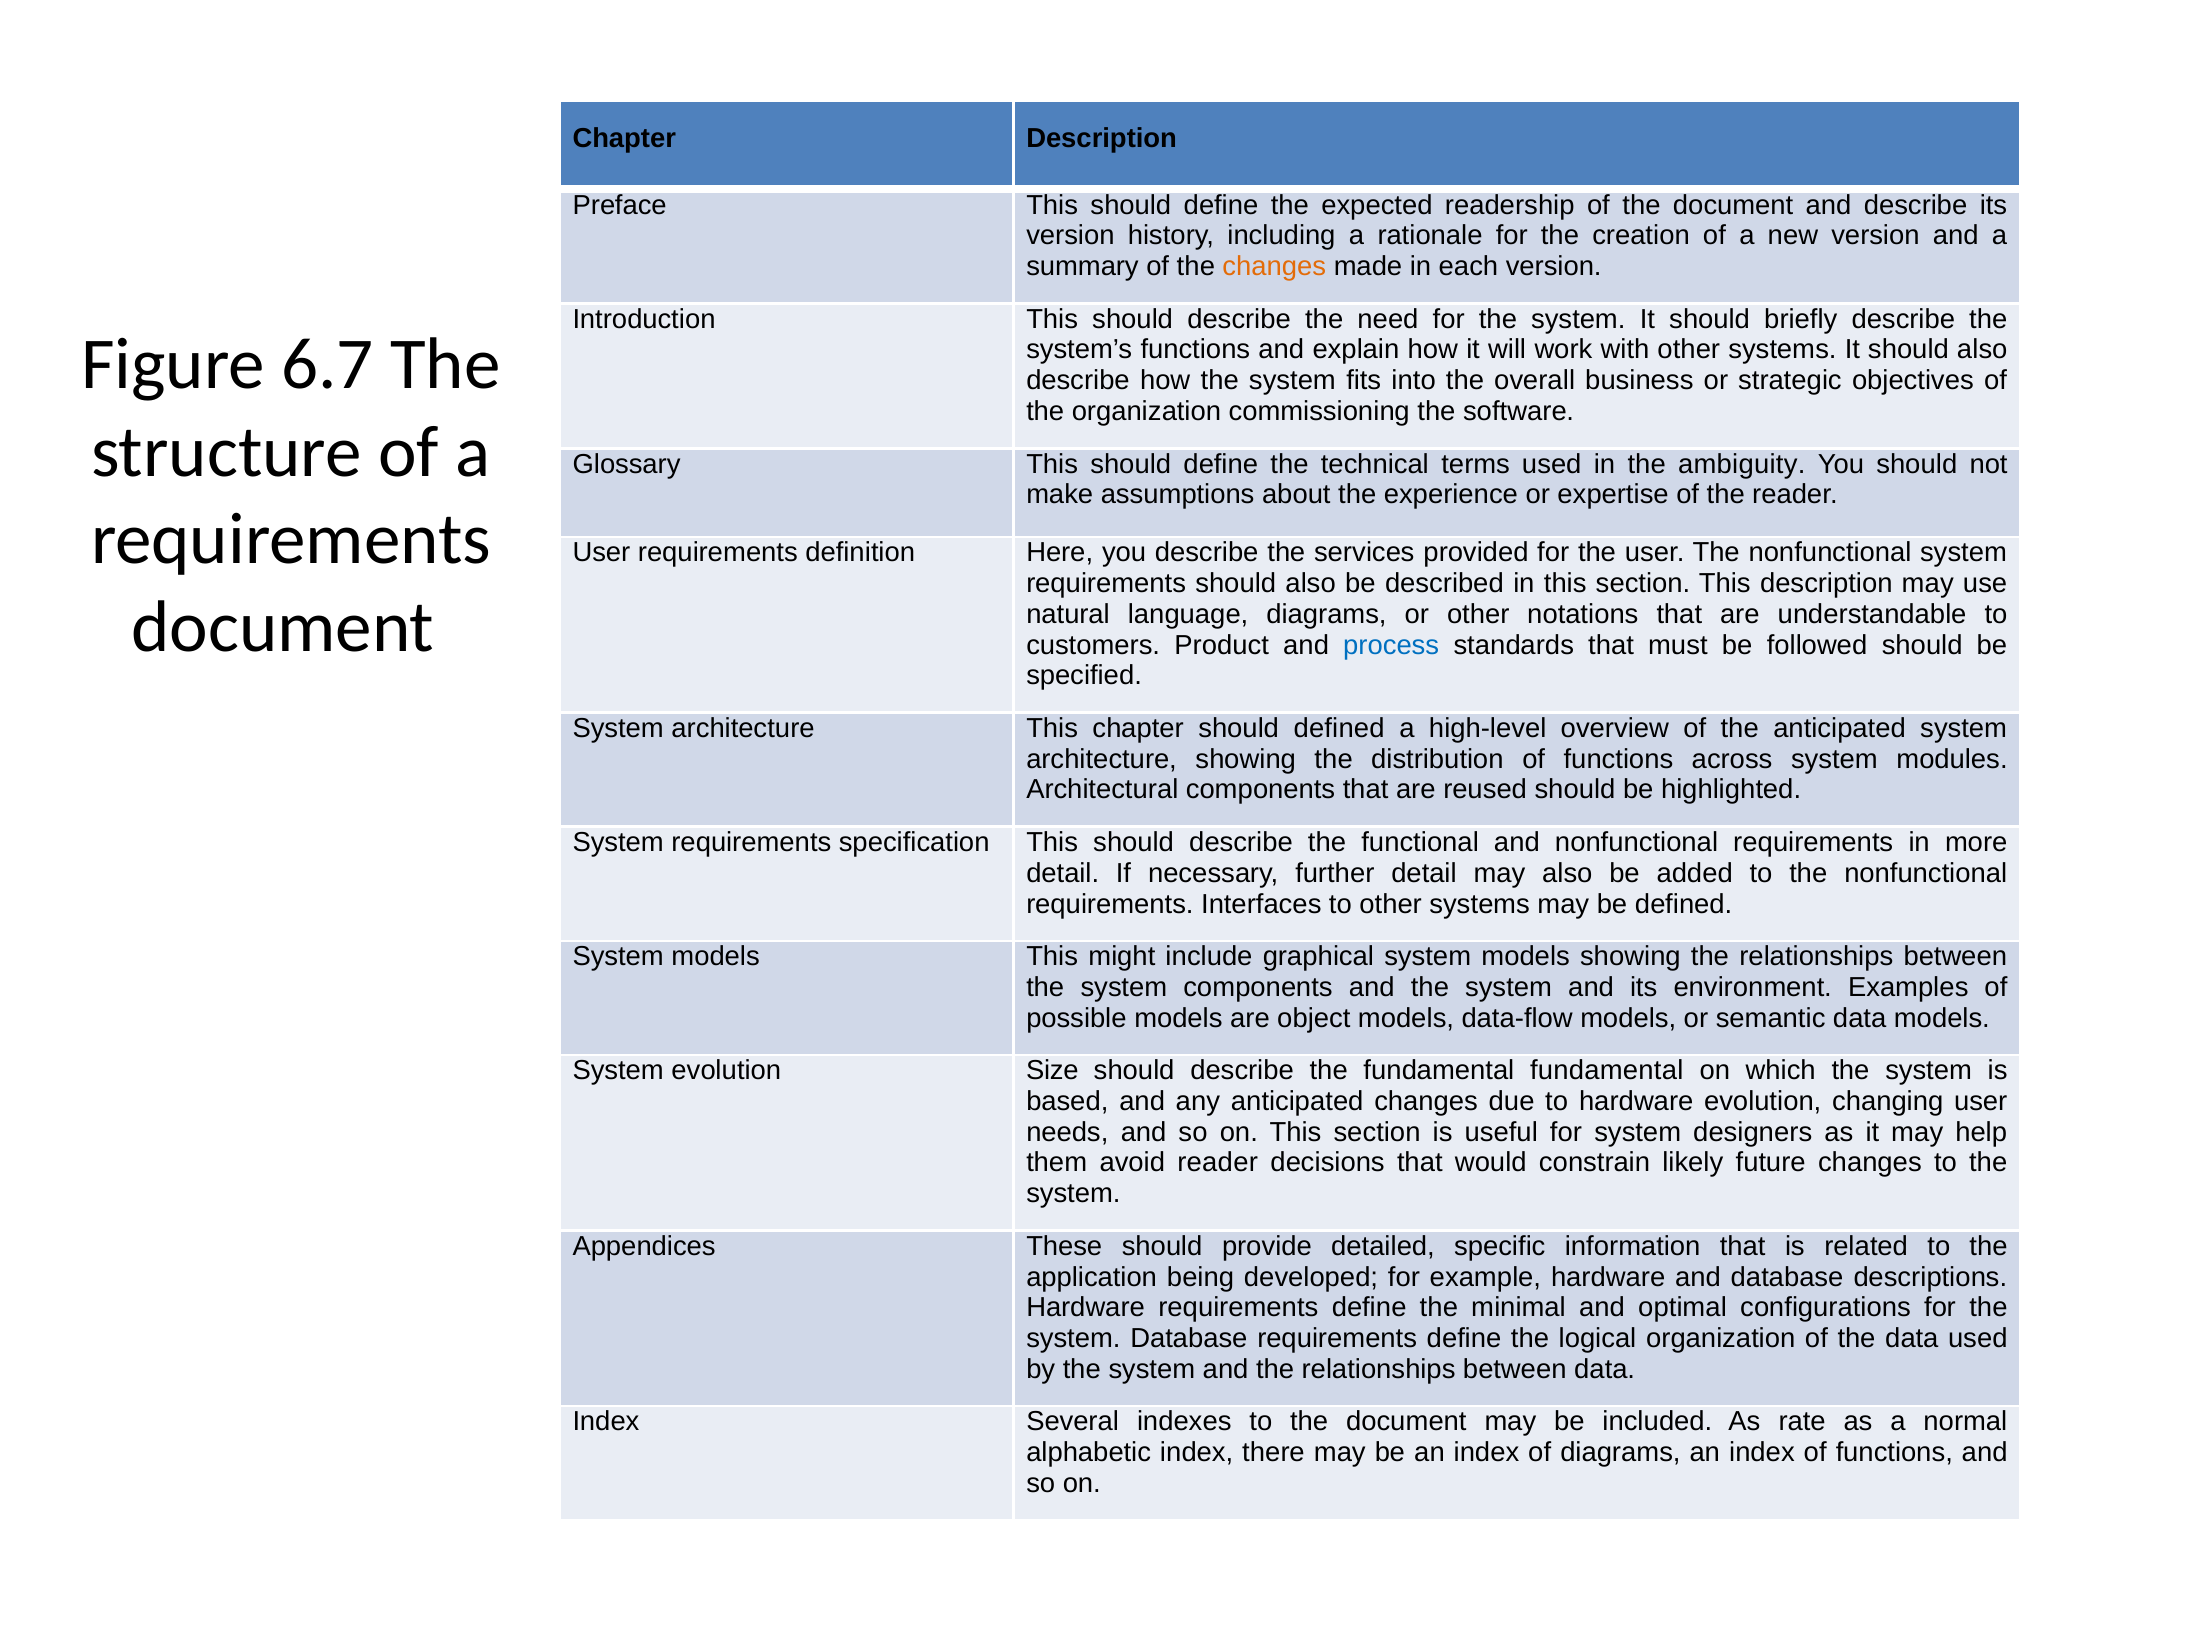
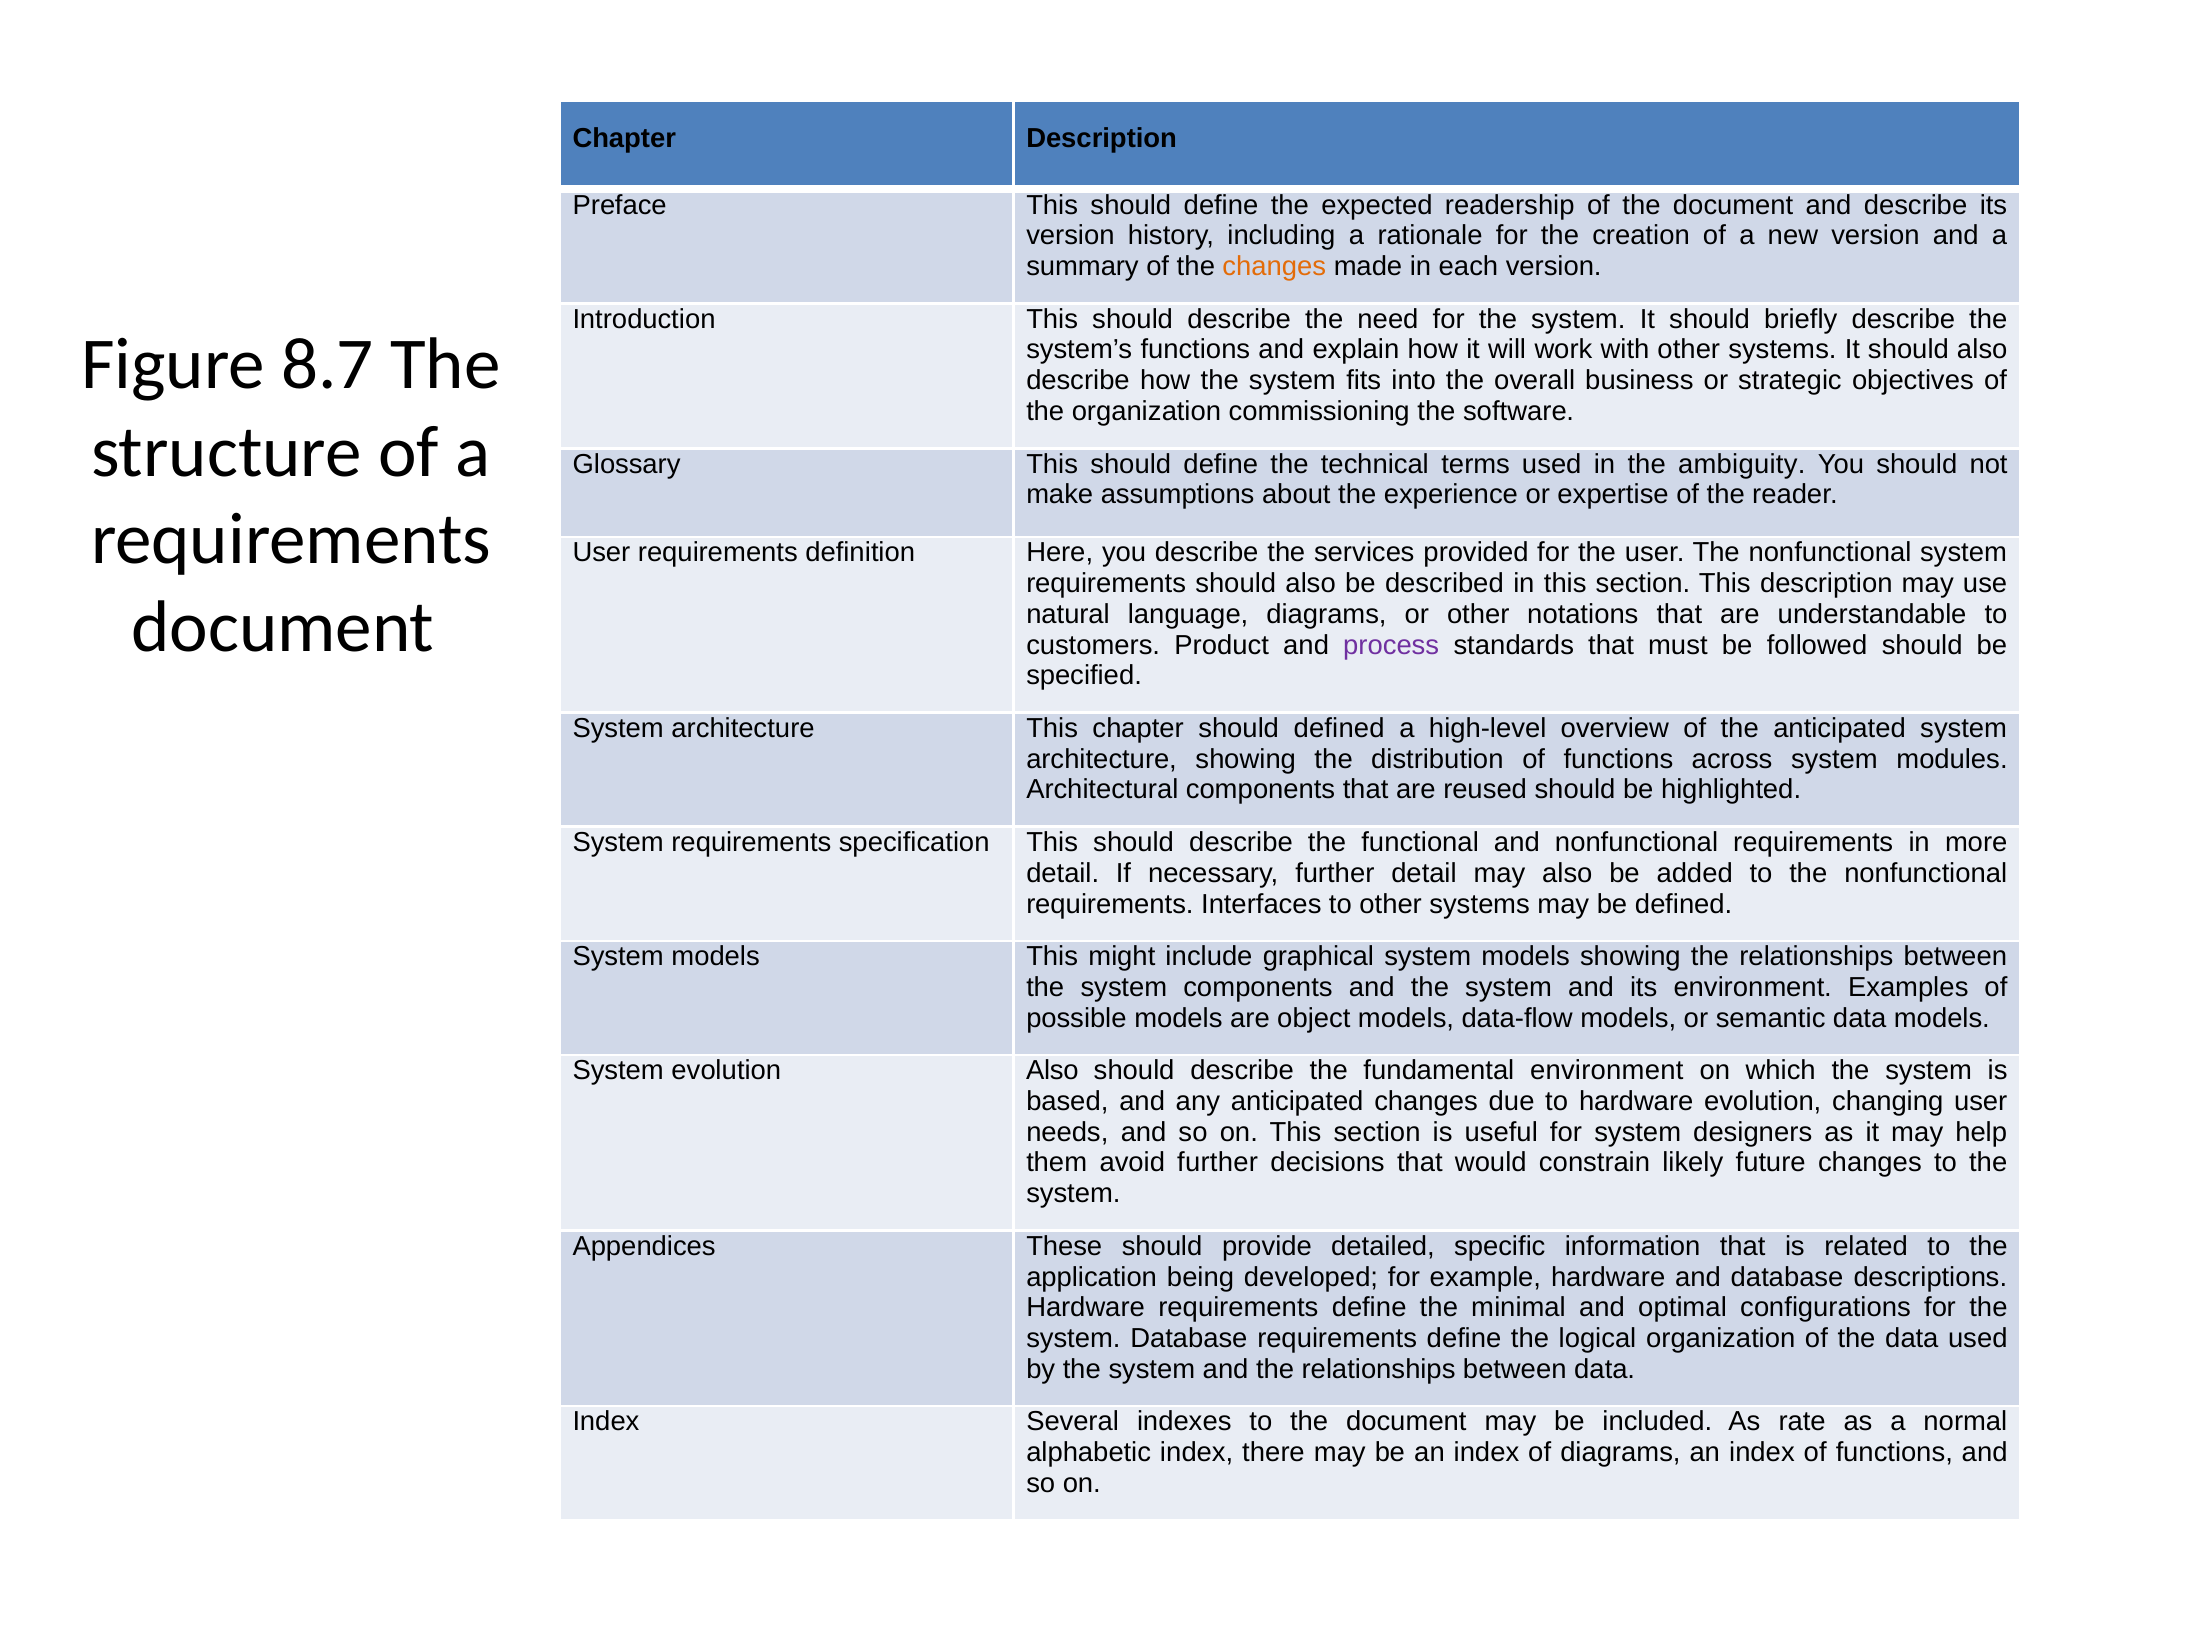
6.7: 6.7 -> 8.7 (328, 364)
process colour: blue -> purple (1391, 645)
evolution Size: Size -> Also (1052, 1071)
fundamental fundamental: fundamental -> environment (1607, 1071)
avoid reader: reader -> further (1218, 1163)
